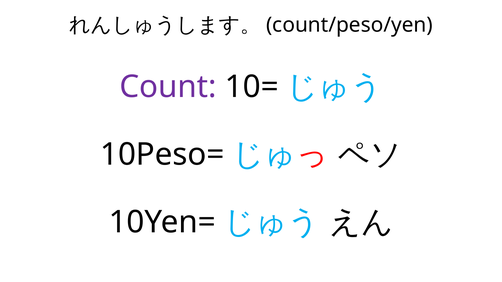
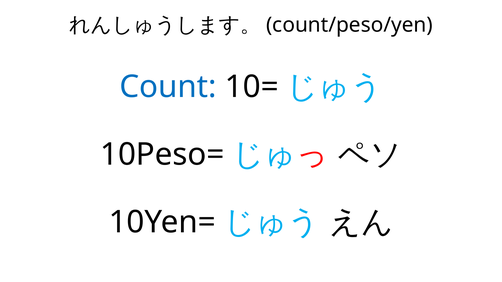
Count colour: purple -> blue (168, 87)
